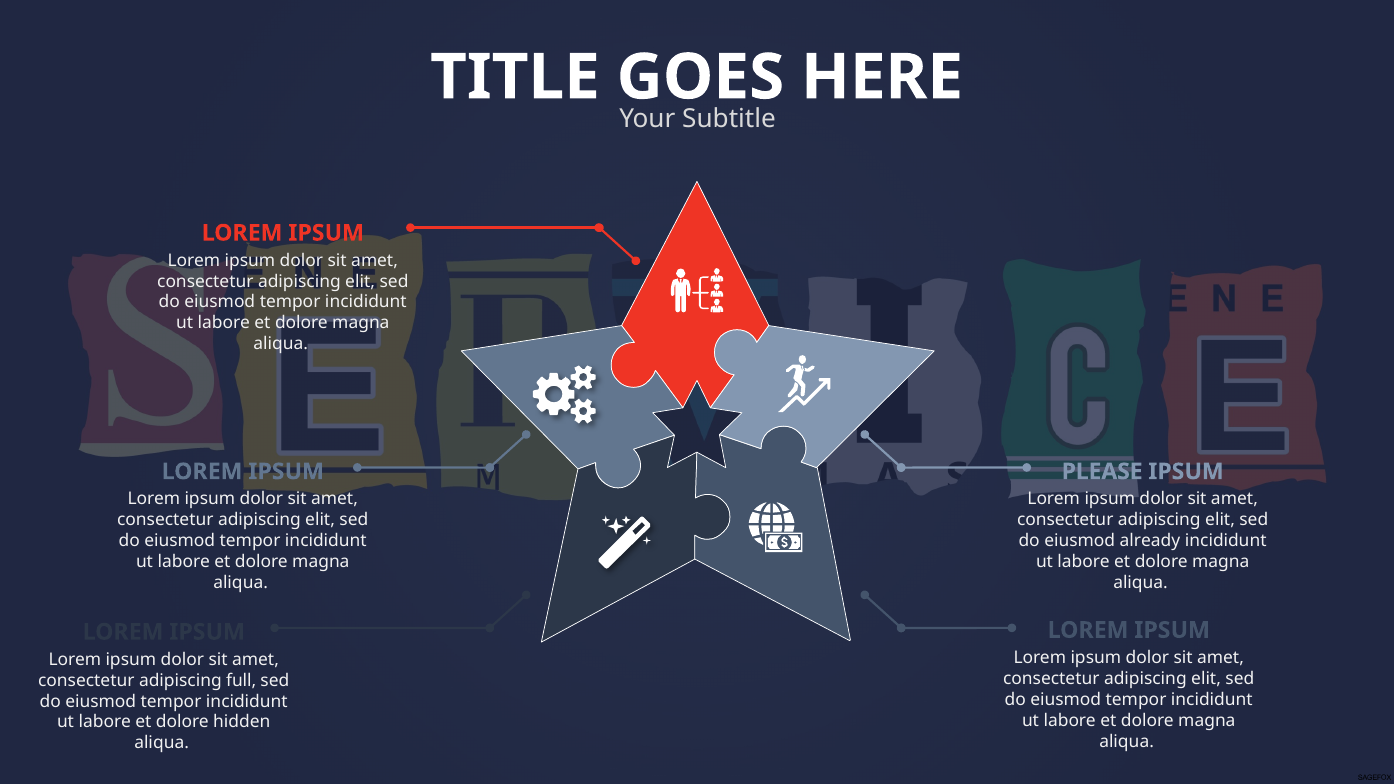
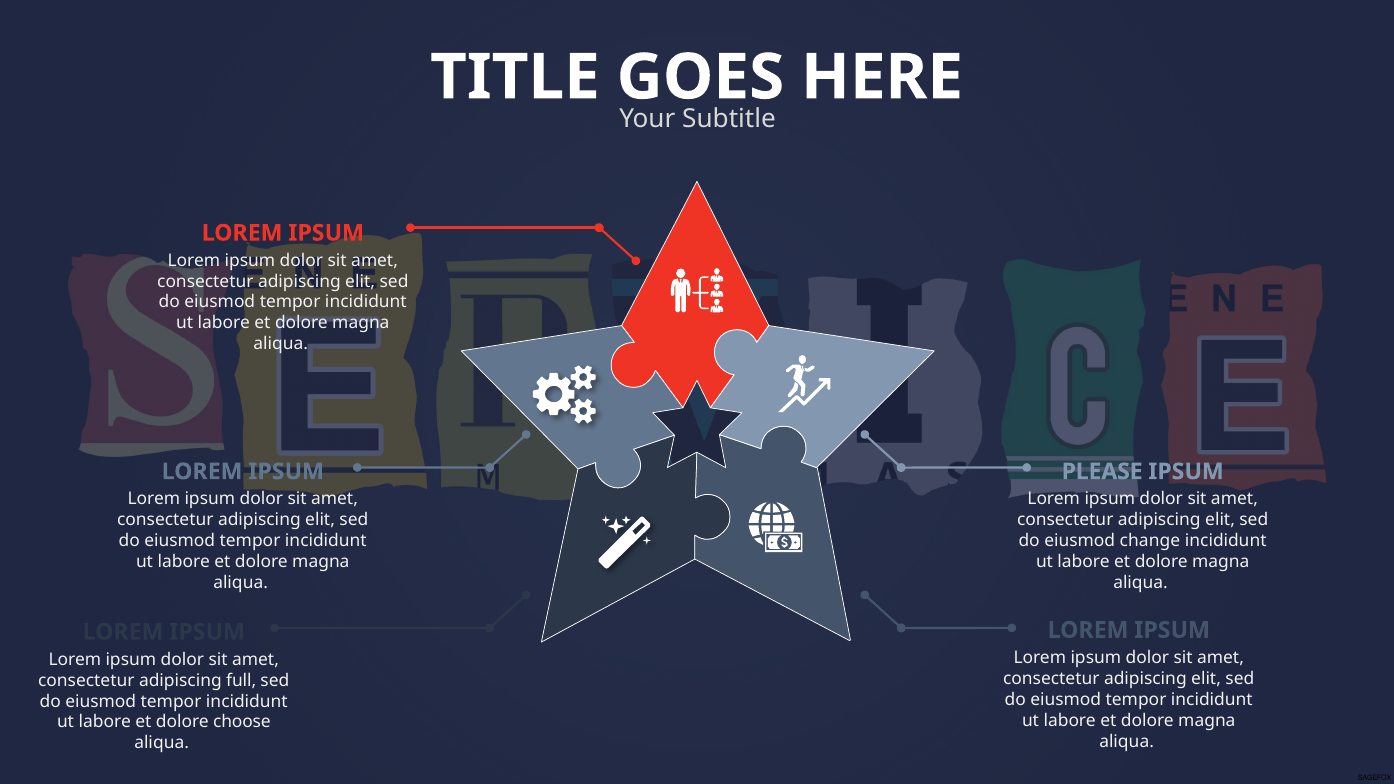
already: already -> change (1150, 541)
hidden: hidden -> choose (242, 722)
